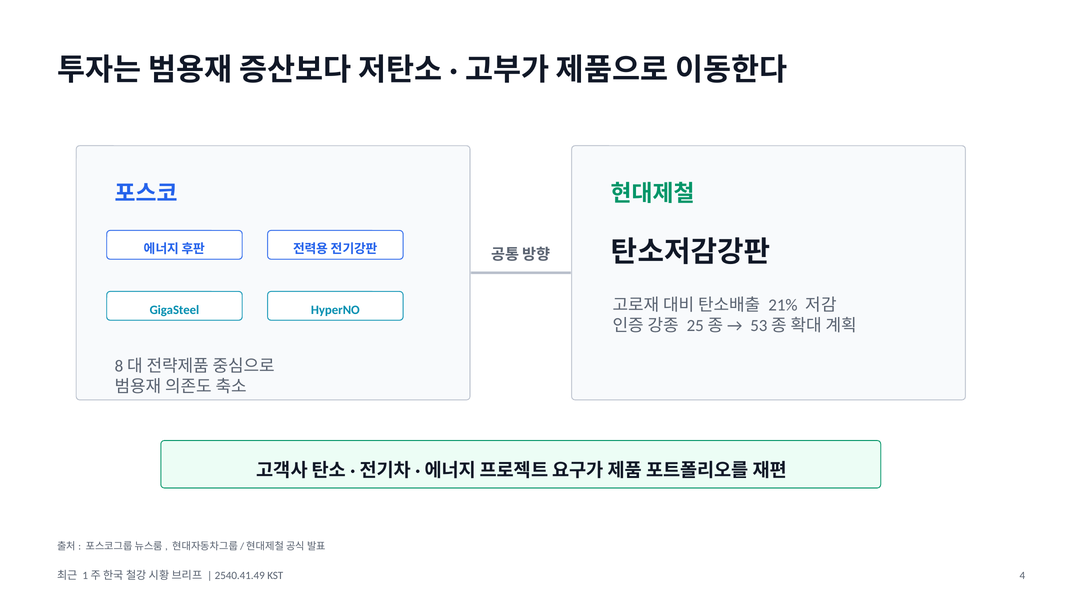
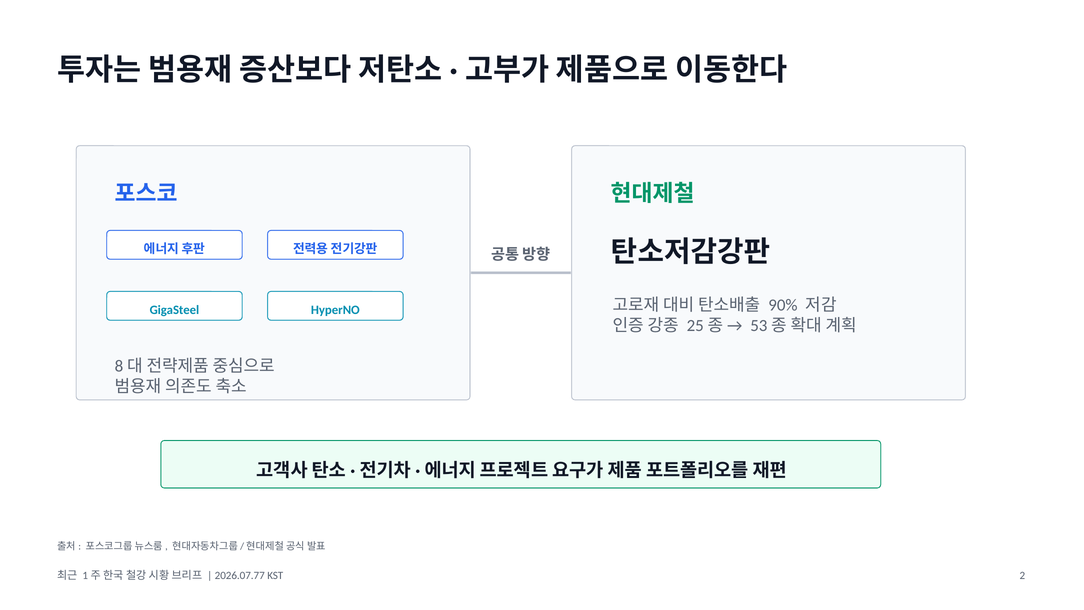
21%: 21% -> 90% (783, 305)
2540.41.49: 2540.41.49 -> 2026.07.77 (240, 575)
4: 4 -> 2 (1022, 575)
